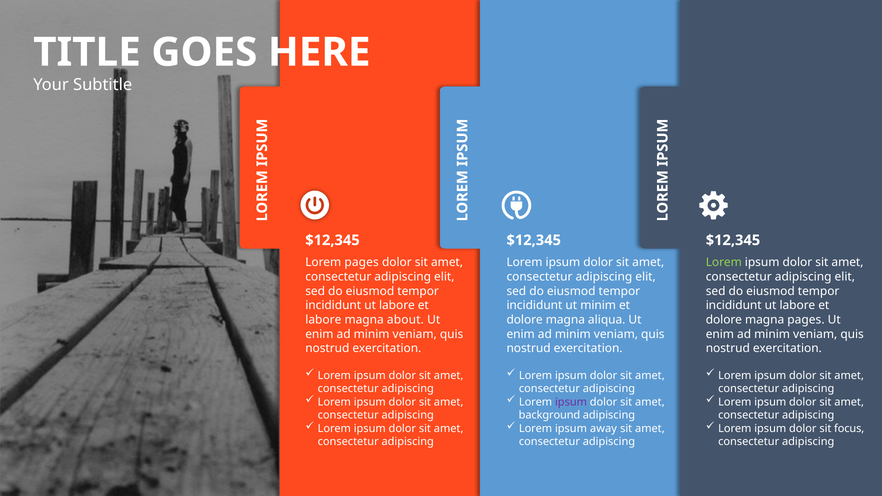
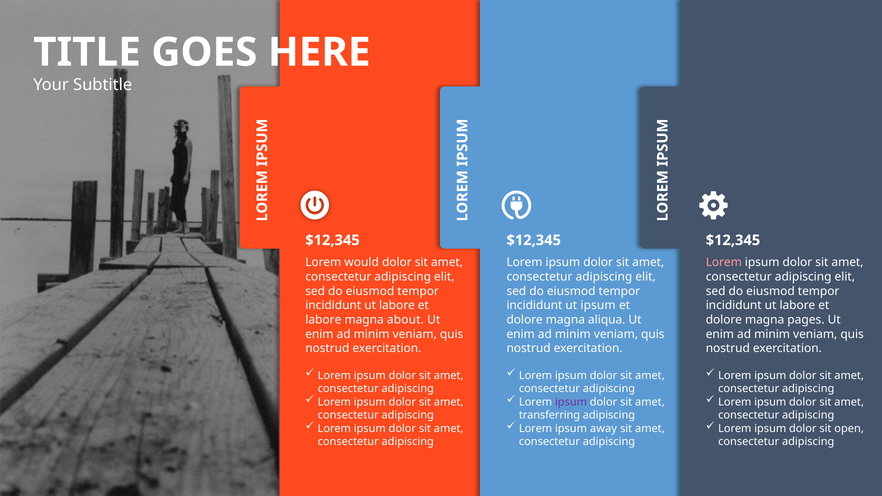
Lorem pages: pages -> would (362, 263)
Lorem colour: light green -> pink (724, 263)
ut minim: minim -> ipsum (598, 306)
background: background -> transferring (549, 415)
focus: focus -> open (849, 428)
